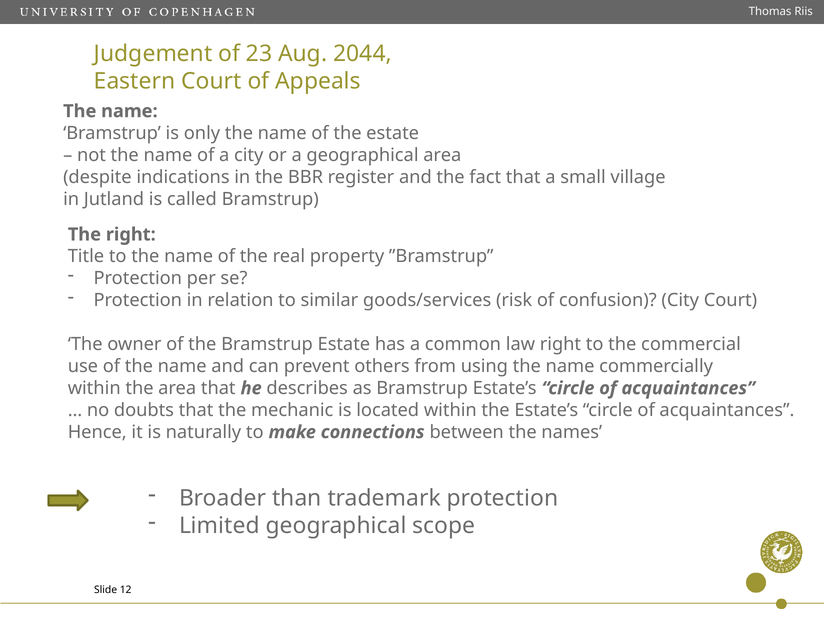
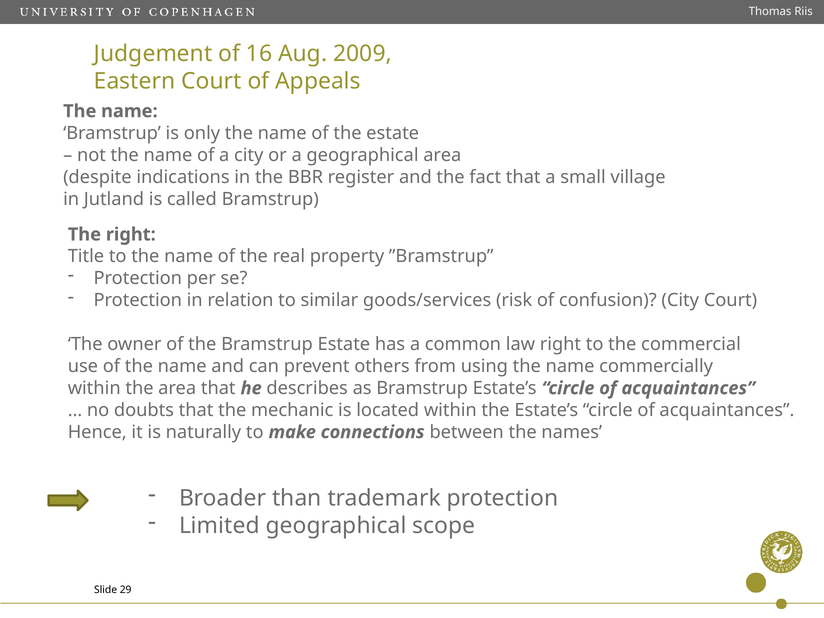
23: 23 -> 16 (259, 54)
2044: 2044 -> 2009 (362, 54)
12: 12 -> 29 (126, 590)
